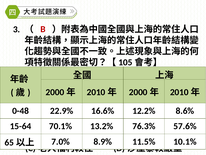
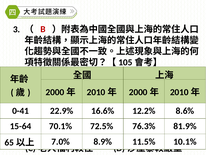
0-48: 0-48 -> 0-41 (21, 111)
13.2%: 13.2% -> 72.5% (102, 126)
57.6%: 57.6% -> 81.9% (185, 126)
